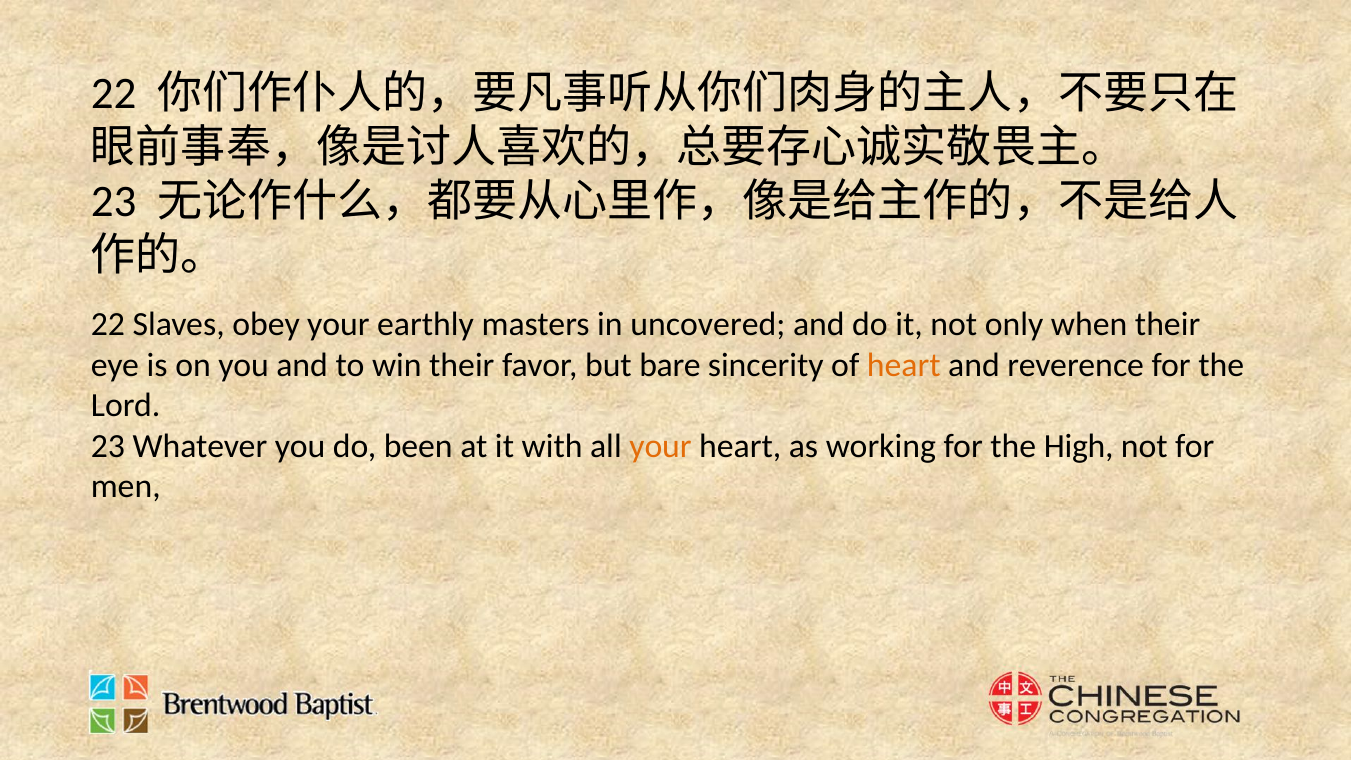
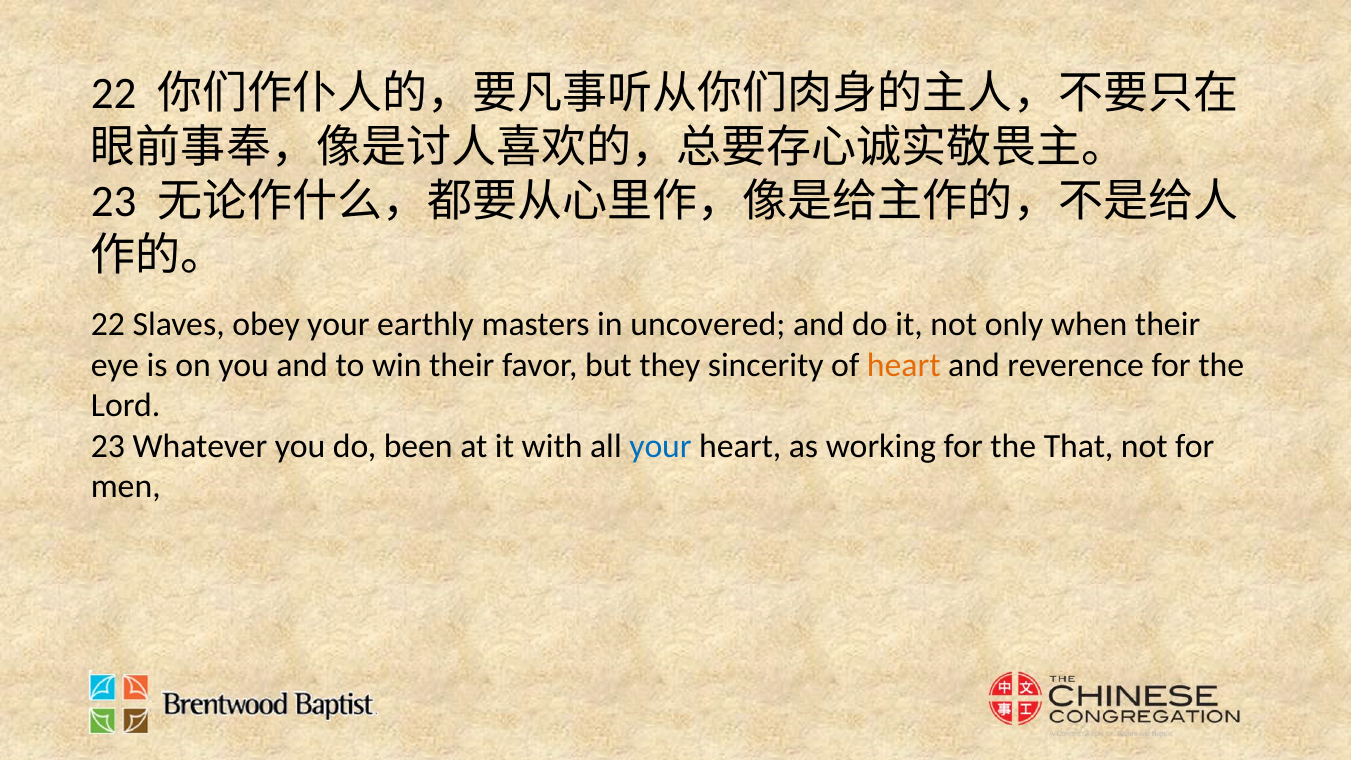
bare: bare -> they (670, 365)
your colour: orange -> blue (660, 446)
High: High -> That (1079, 446)
